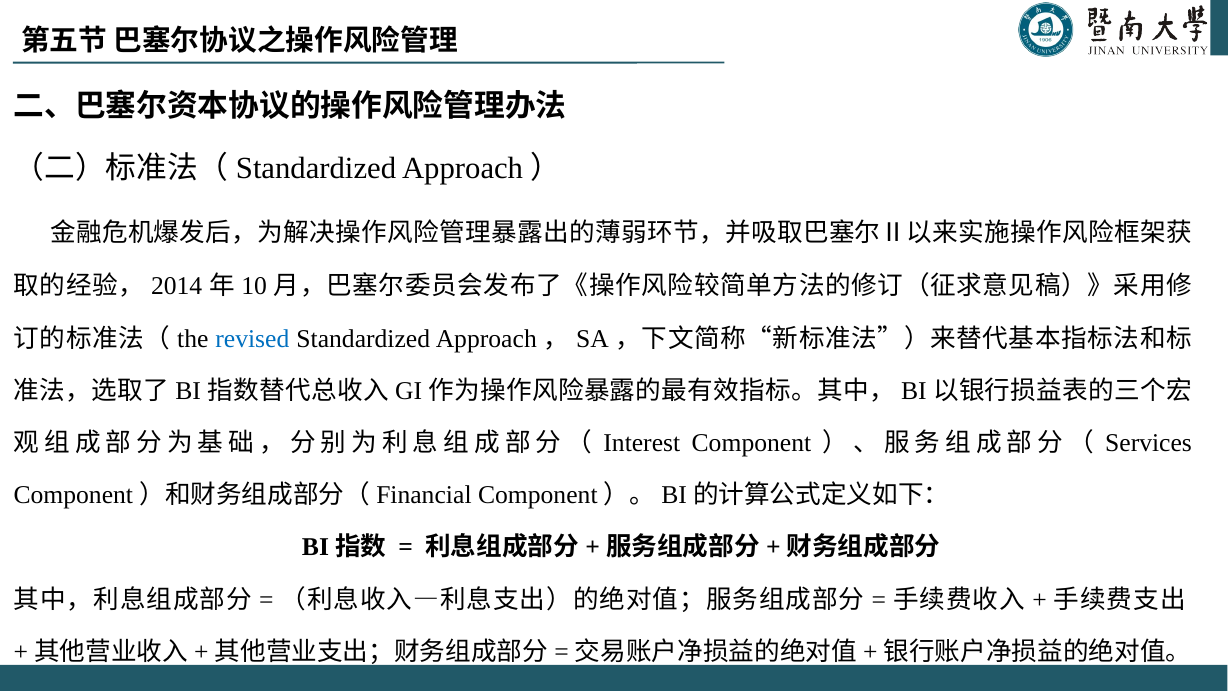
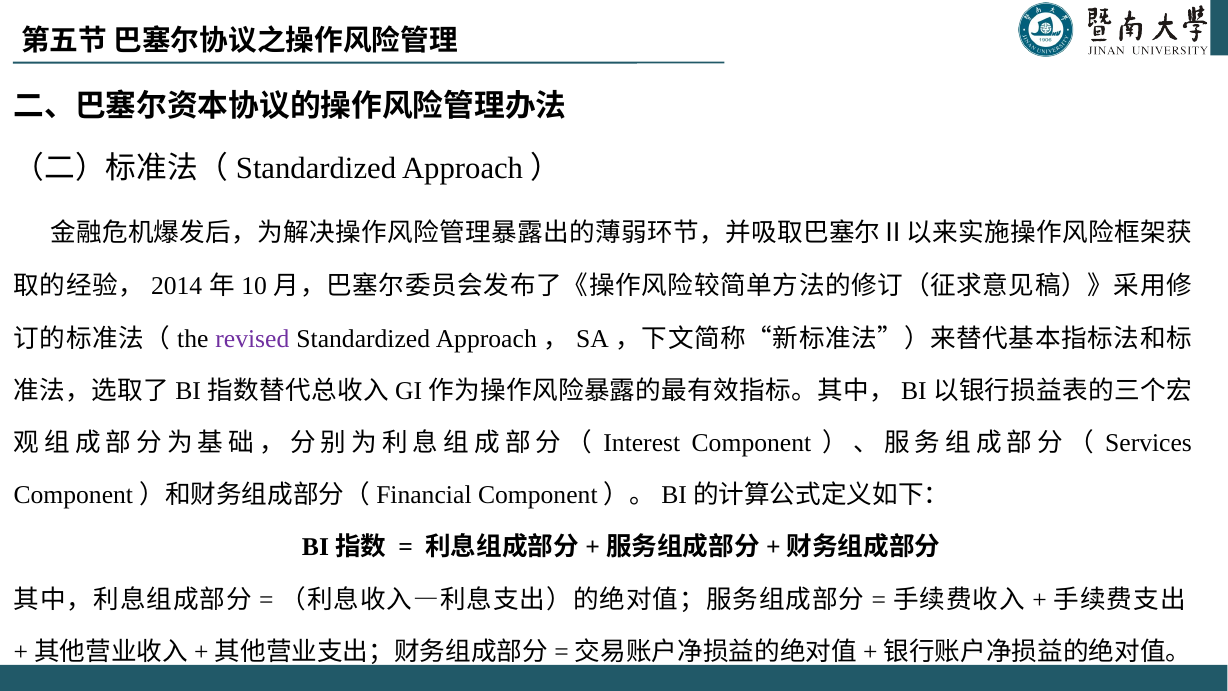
revised colour: blue -> purple (252, 339)
